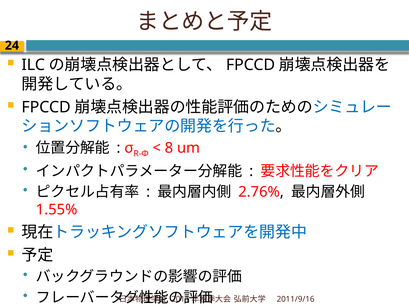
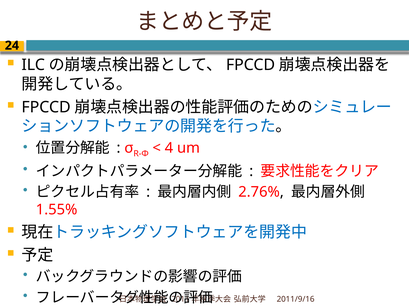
8: 8 -> 4 (169, 148)
